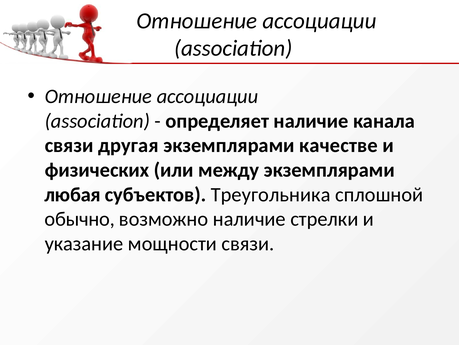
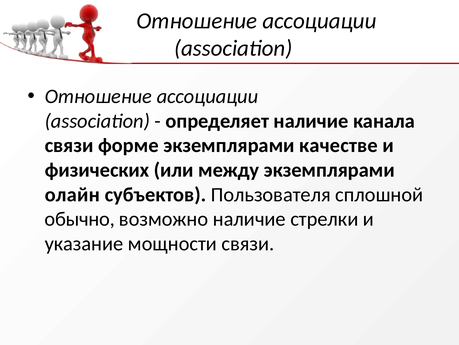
другая: другая -> форме (128, 145)
любая: любая -> олайн (72, 194)
Треугольника: Треугольника -> Пользователя (271, 194)
